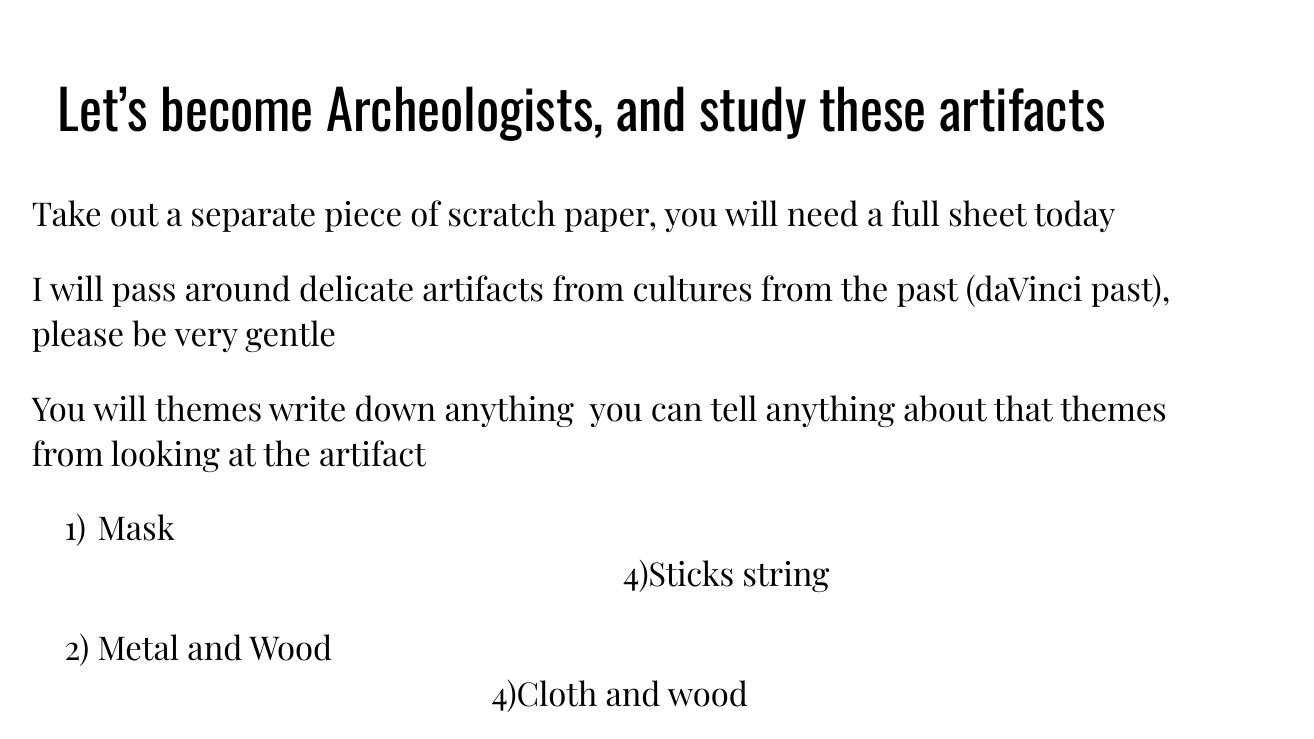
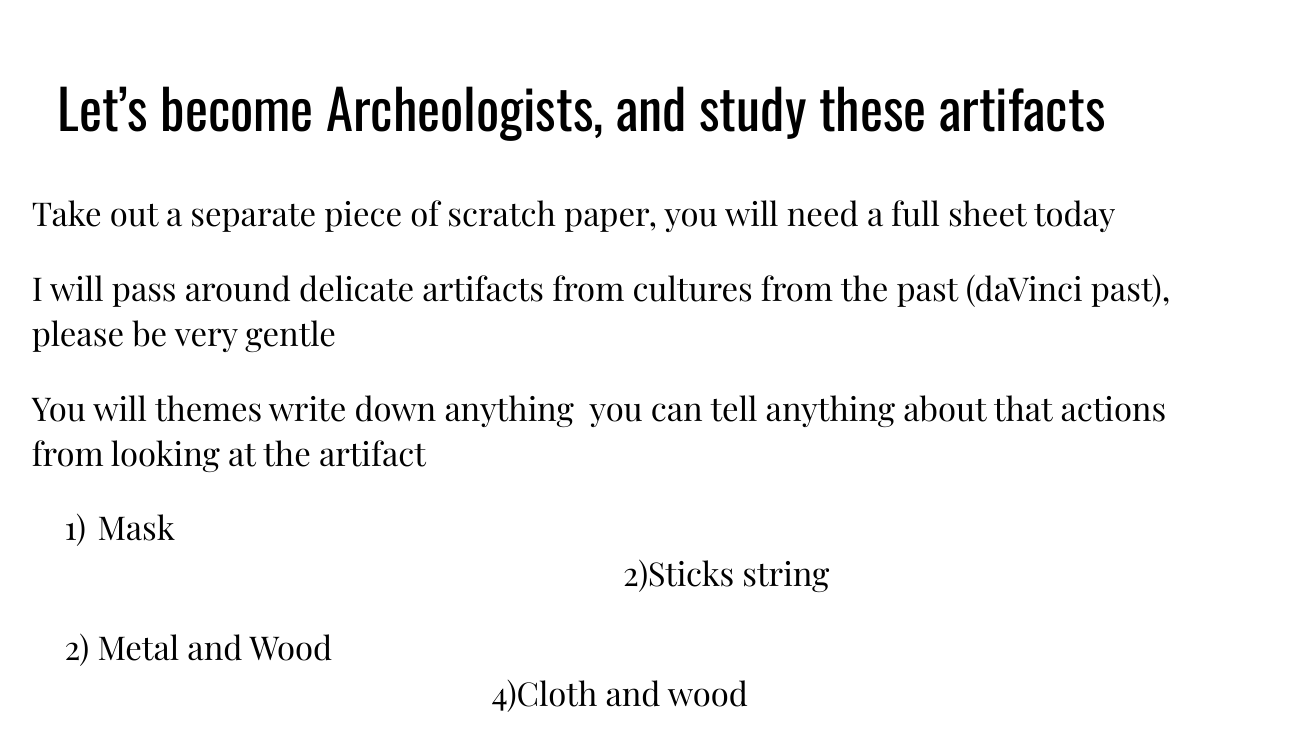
that themes: themes -> actions (1113, 410)
4)Sticks: 4)Sticks -> 2)Sticks (679, 575)
